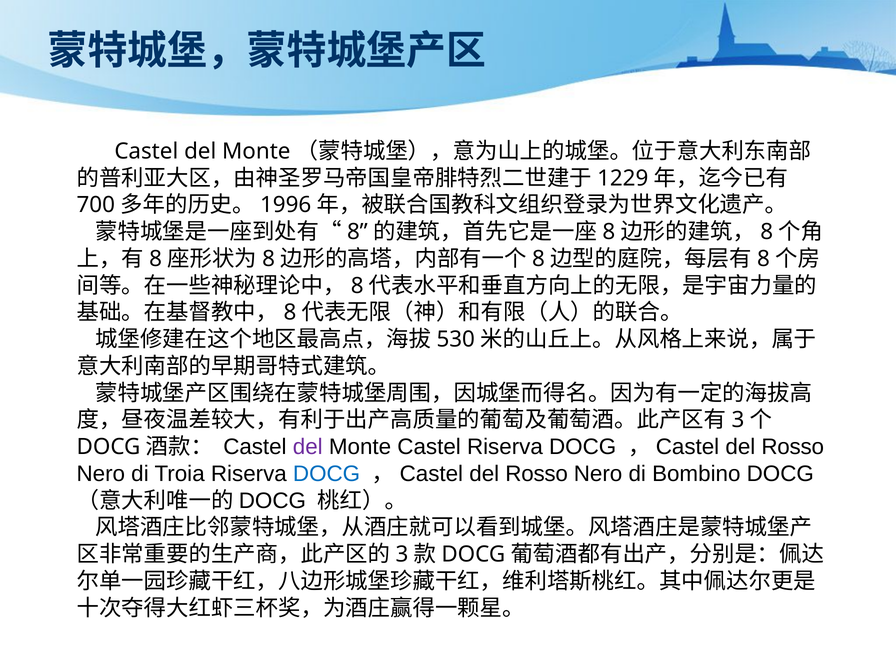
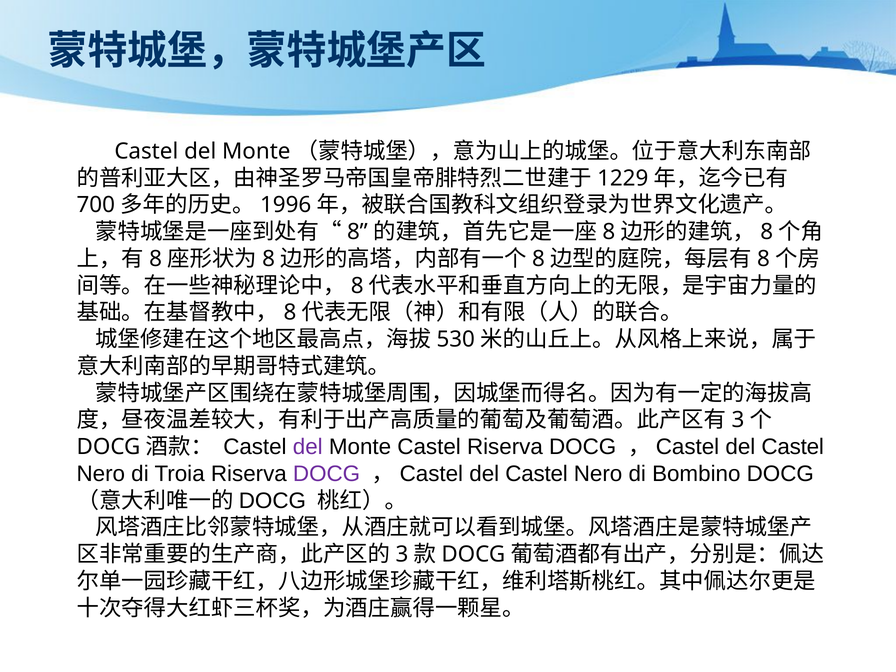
Rosso: Rosso -> Castel (793, 447)
DOCG colour: blue -> purple (327, 474)
Rosso: Rosso -> Castel (537, 474)
